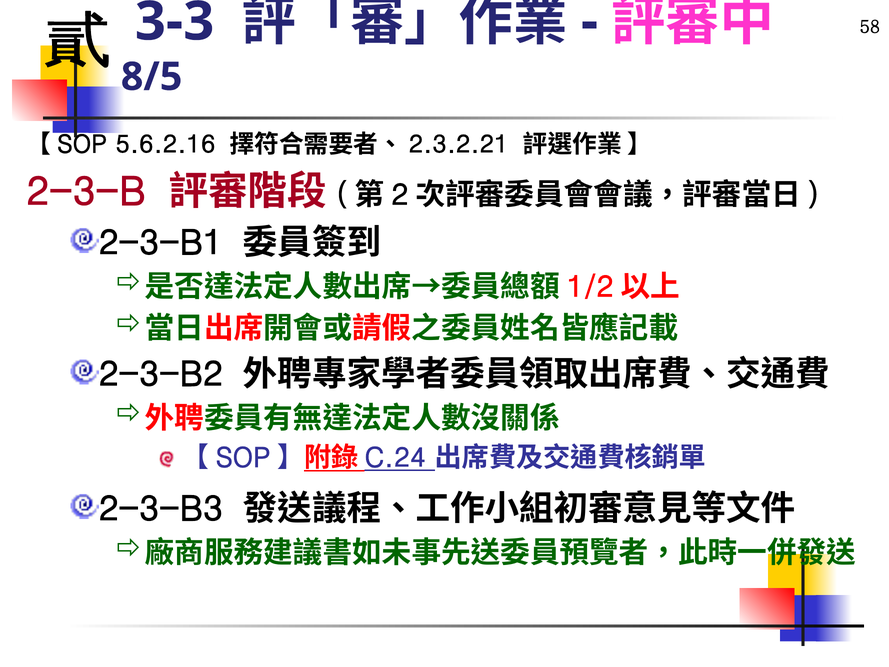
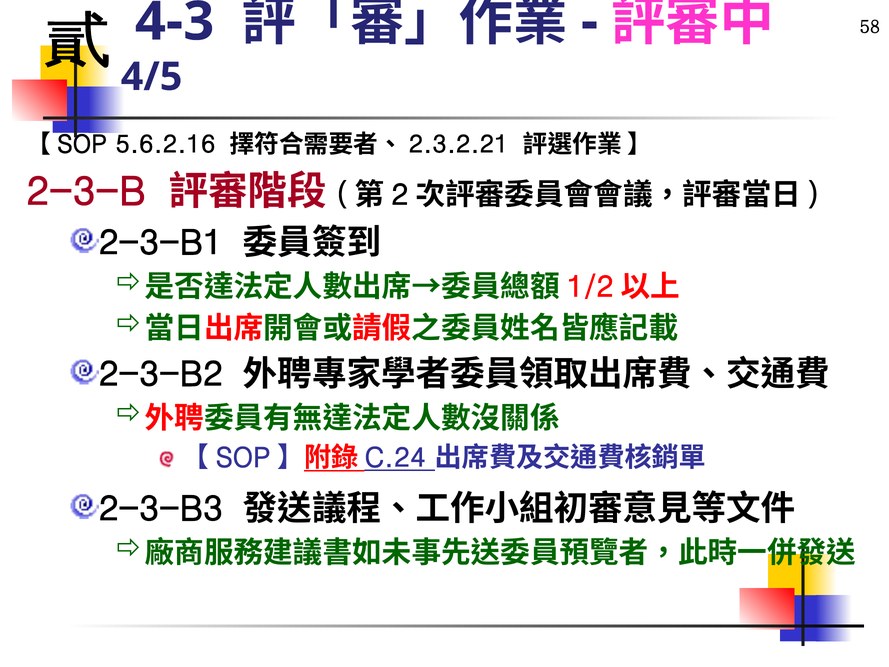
3-3: 3-3 -> 4-3 (175, 22)
8/5: 8/5 -> 4/5 (152, 77)
